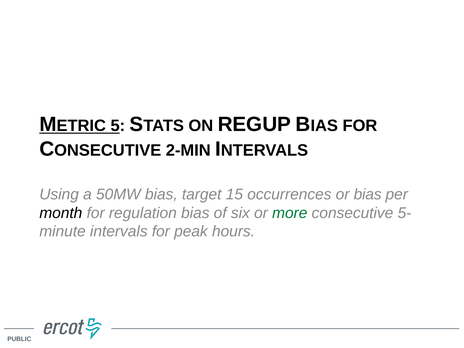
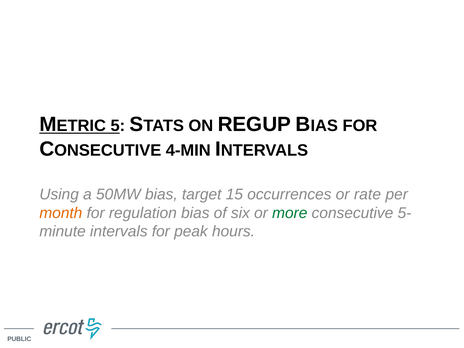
2-MIN: 2-MIN -> 4-MIN (188, 150)
or bias: bias -> rate (367, 194)
month colour: black -> orange (61, 213)
